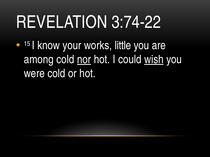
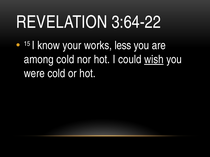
3:74-22: 3:74-22 -> 3:64-22 (136, 22)
little: little -> less (123, 46)
nor underline: present -> none (84, 60)
